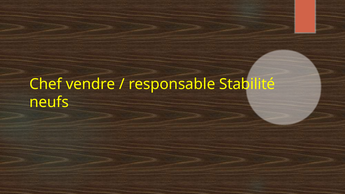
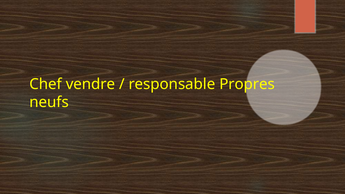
Stabilité: Stabilité -> Propres (247, 84)
